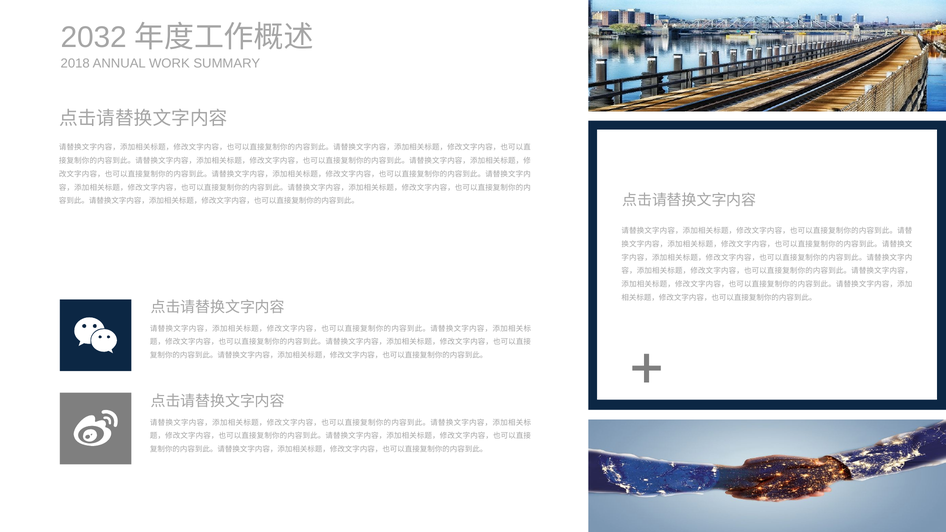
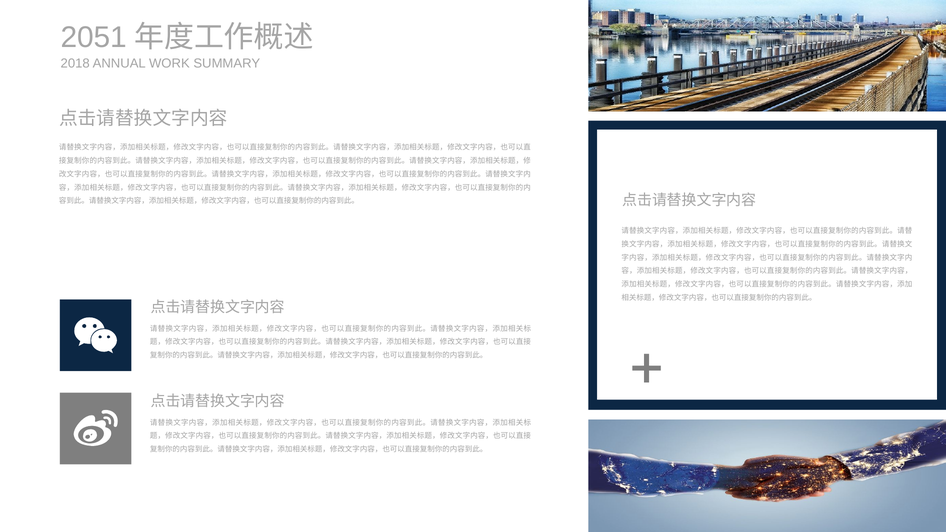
2032: 2032 -> 2051 (94, 37)
